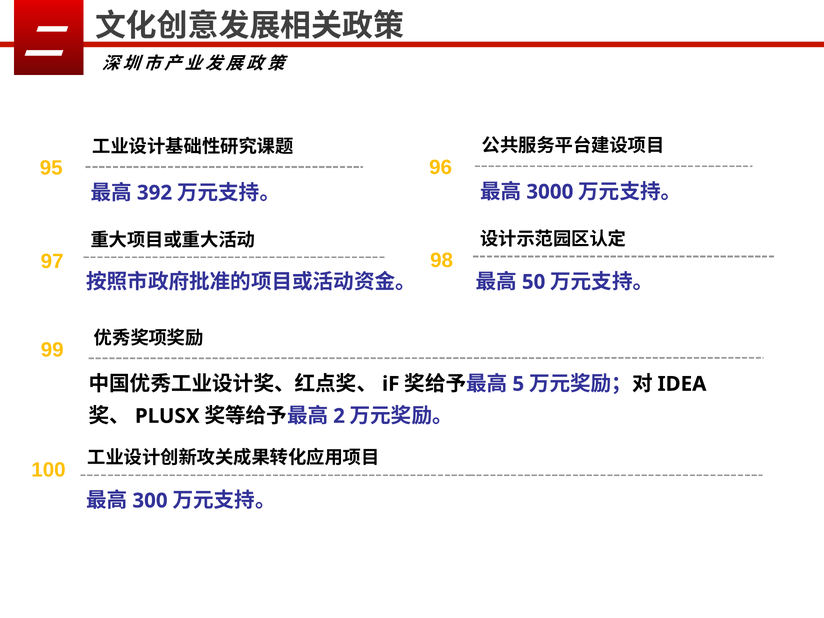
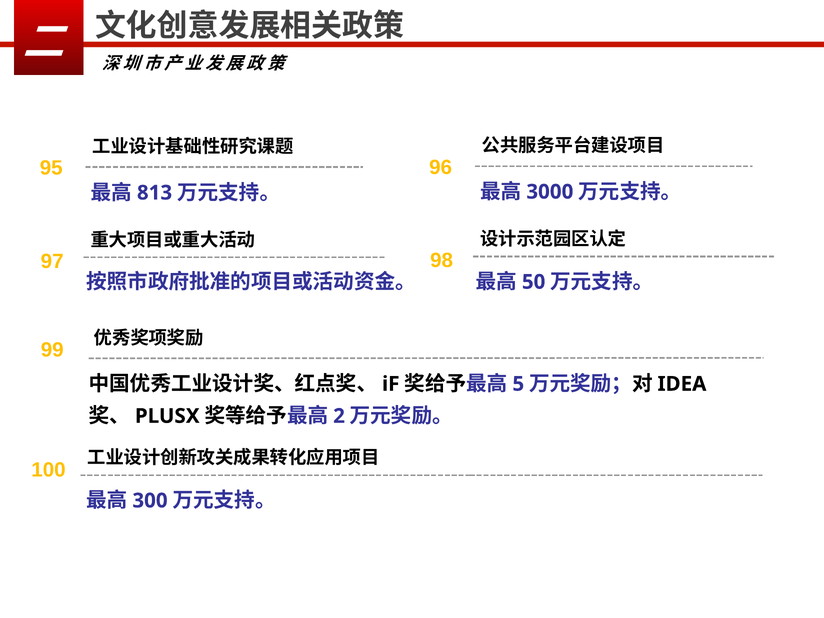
392: 392 -> 813 (155, 193)
